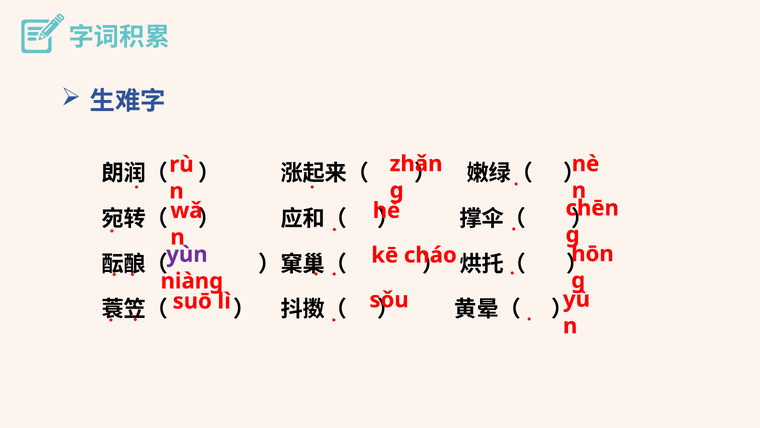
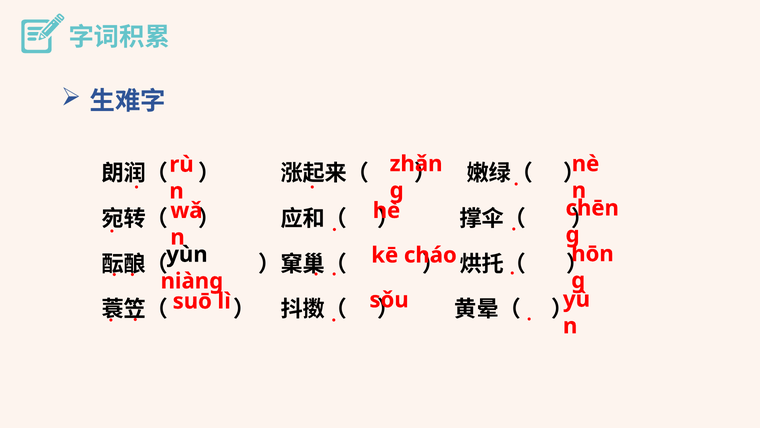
yùn colour: purple -> black (187, 254)
